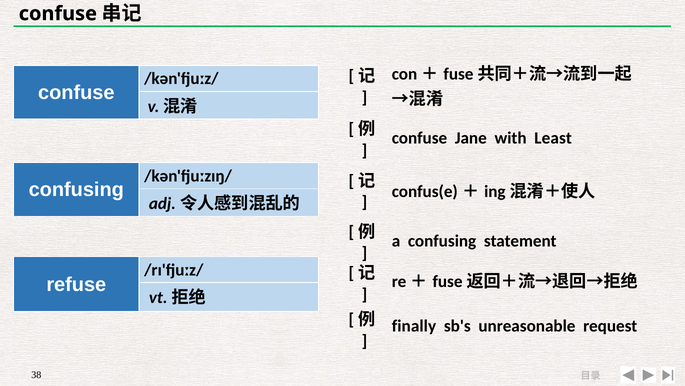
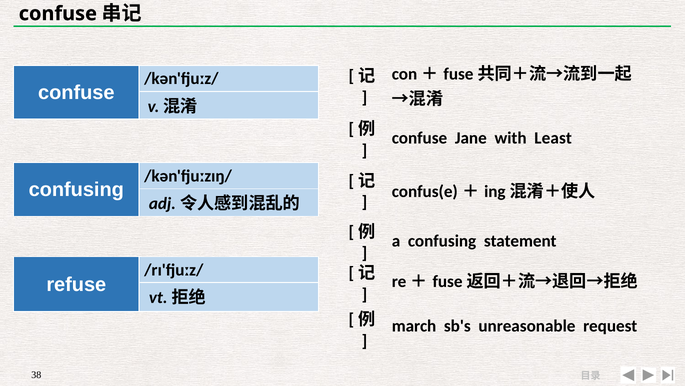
finally: finally -> march (414, 326)
